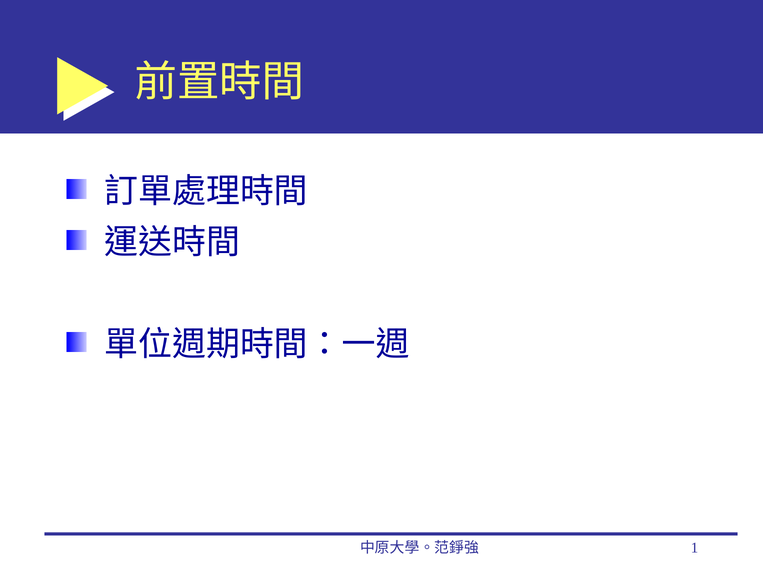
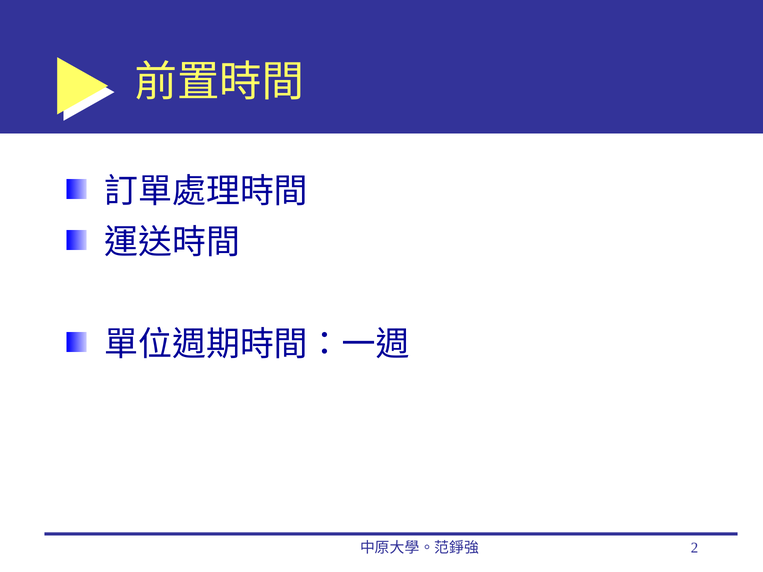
1: 1 -> 2 (694, 548)
